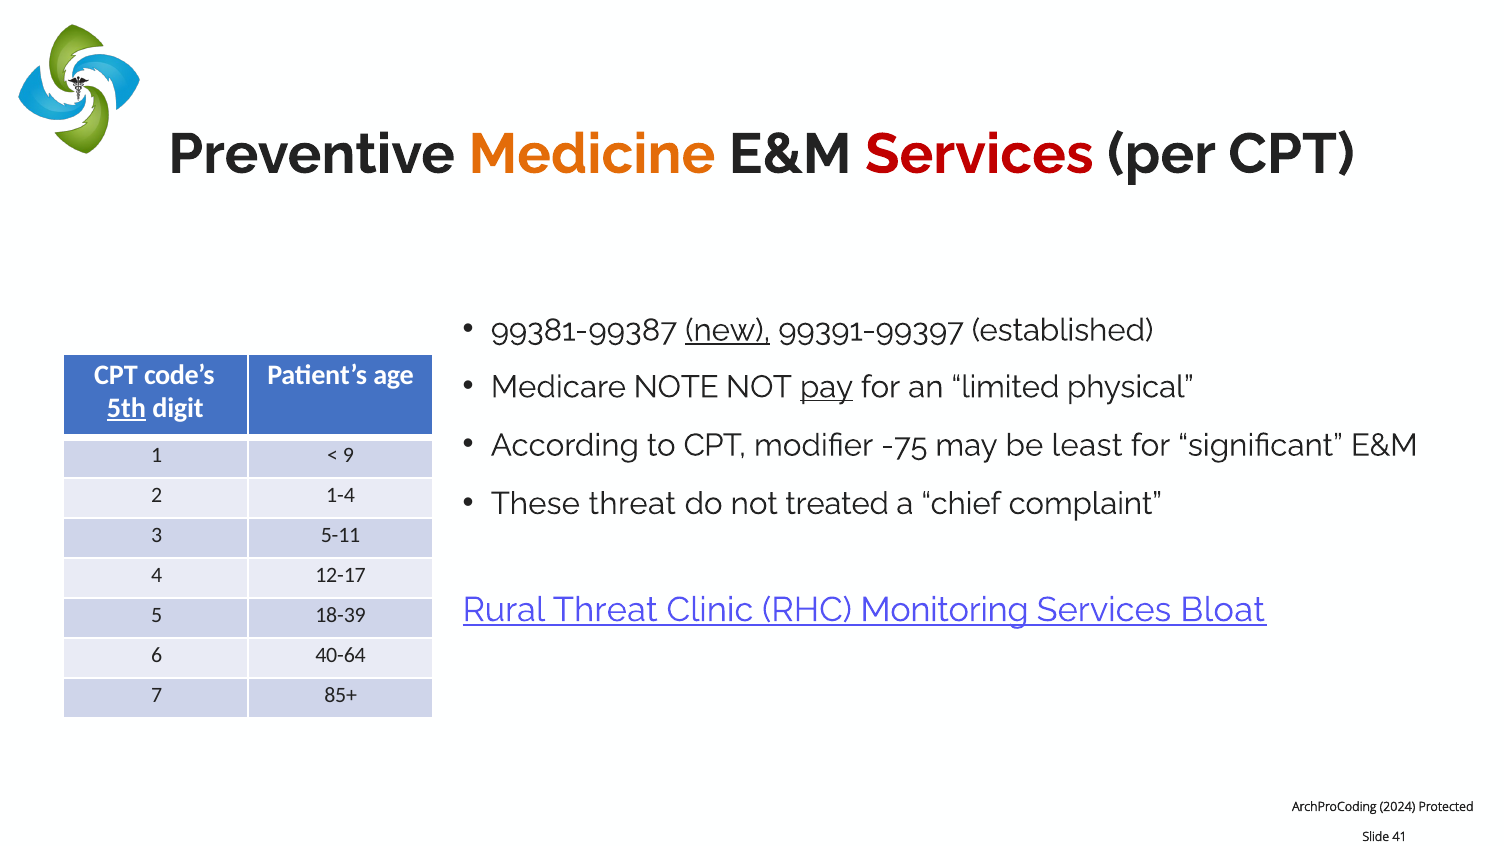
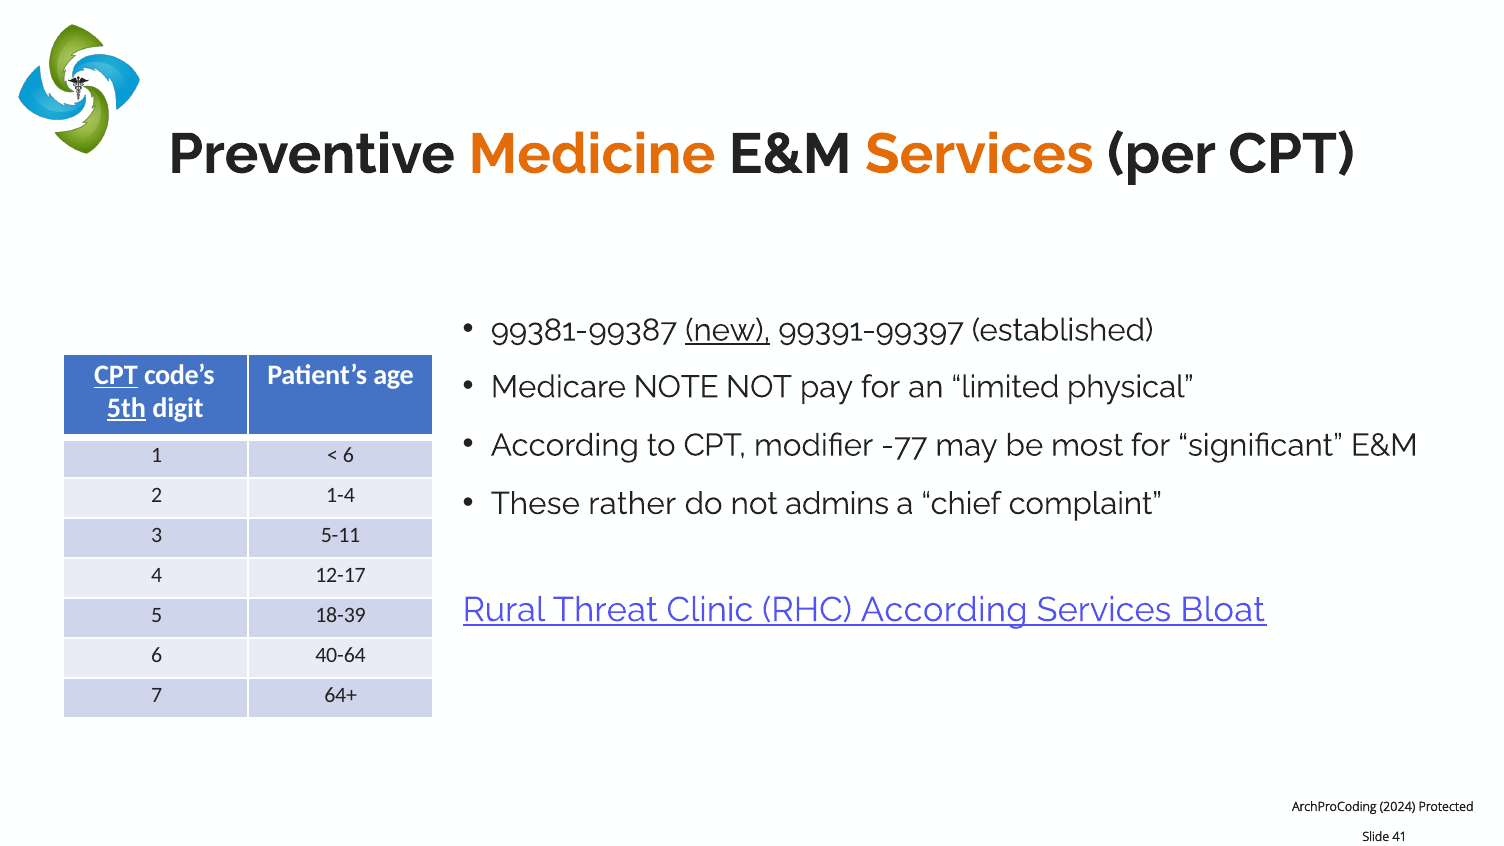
Services colour: red -> orange (979, 154)
CPT underline: none -> present (116, 375)
pay underline: present -> none (827, 387)
-75: -75 -> -77 (904, 445)
least: least -> most (1087, 445)
9: 9 -> 6 (348, 455)
These threat: threat -> rather (632, 504)
treated: treated -> admins (837, 504)
RHC Monitoring: Monitoring -> According (944, 610)
85+: 85+ -> 64+ (341, 695)
